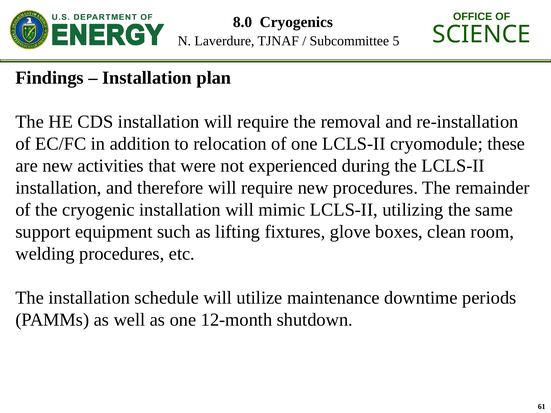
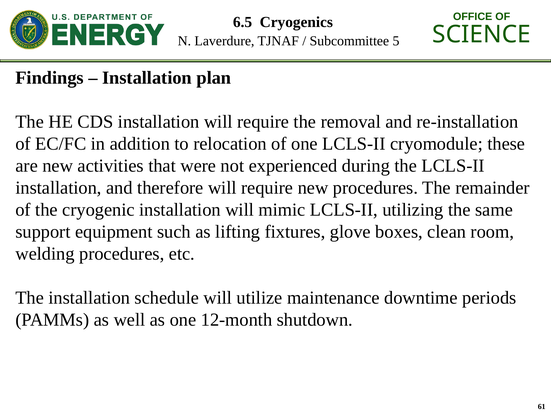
8.0: 8.0 -> 6.5 (243, 22)
